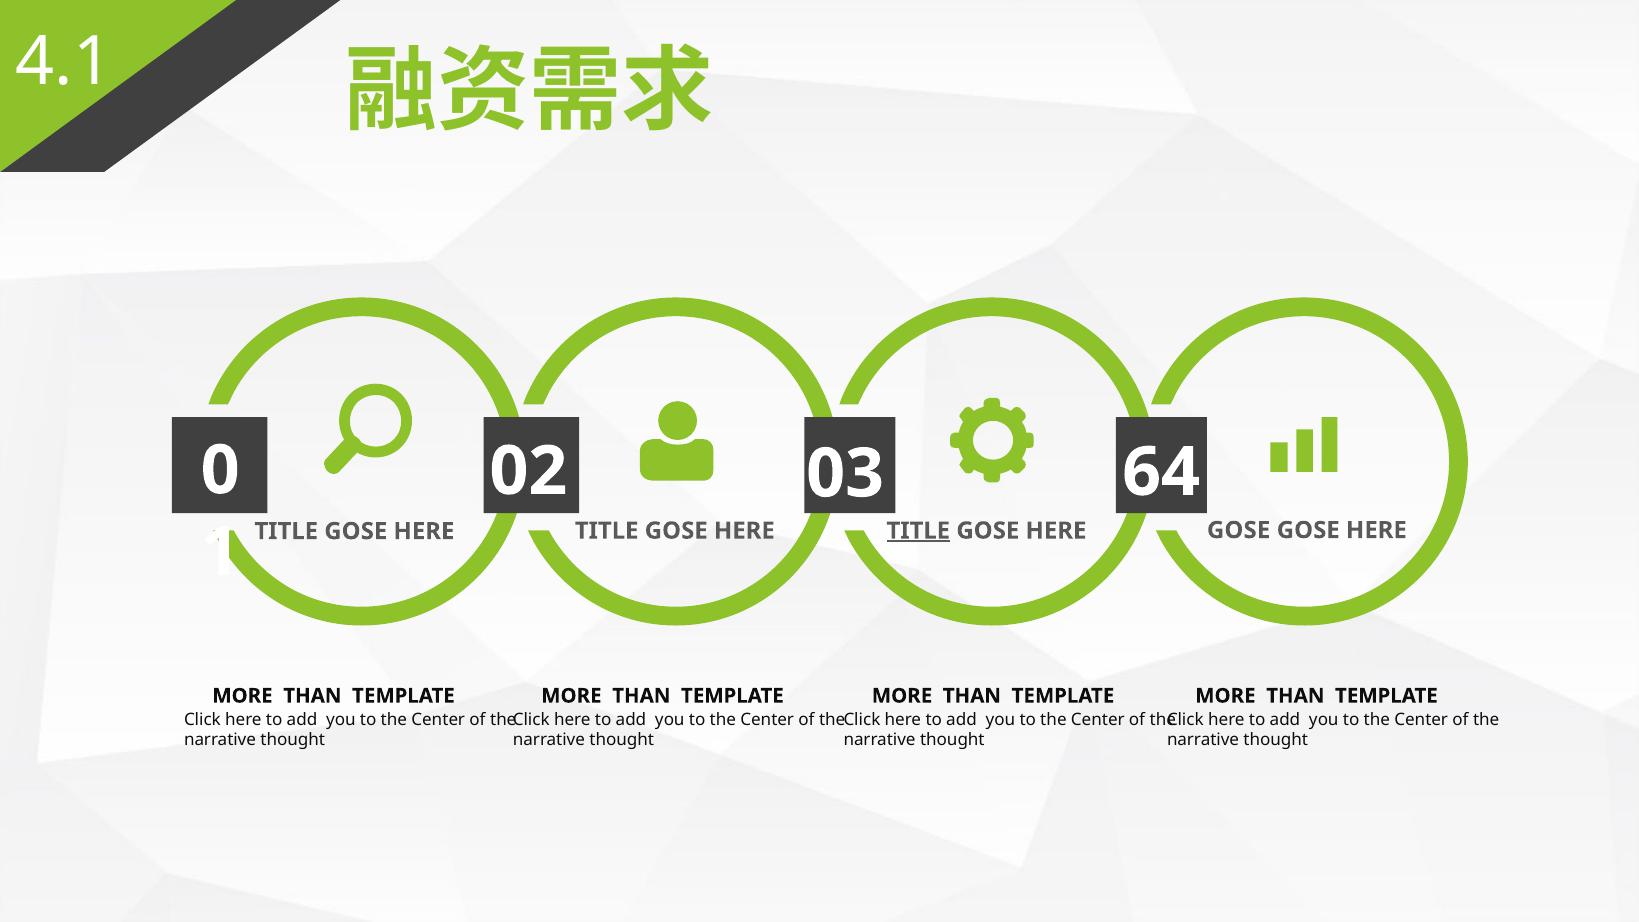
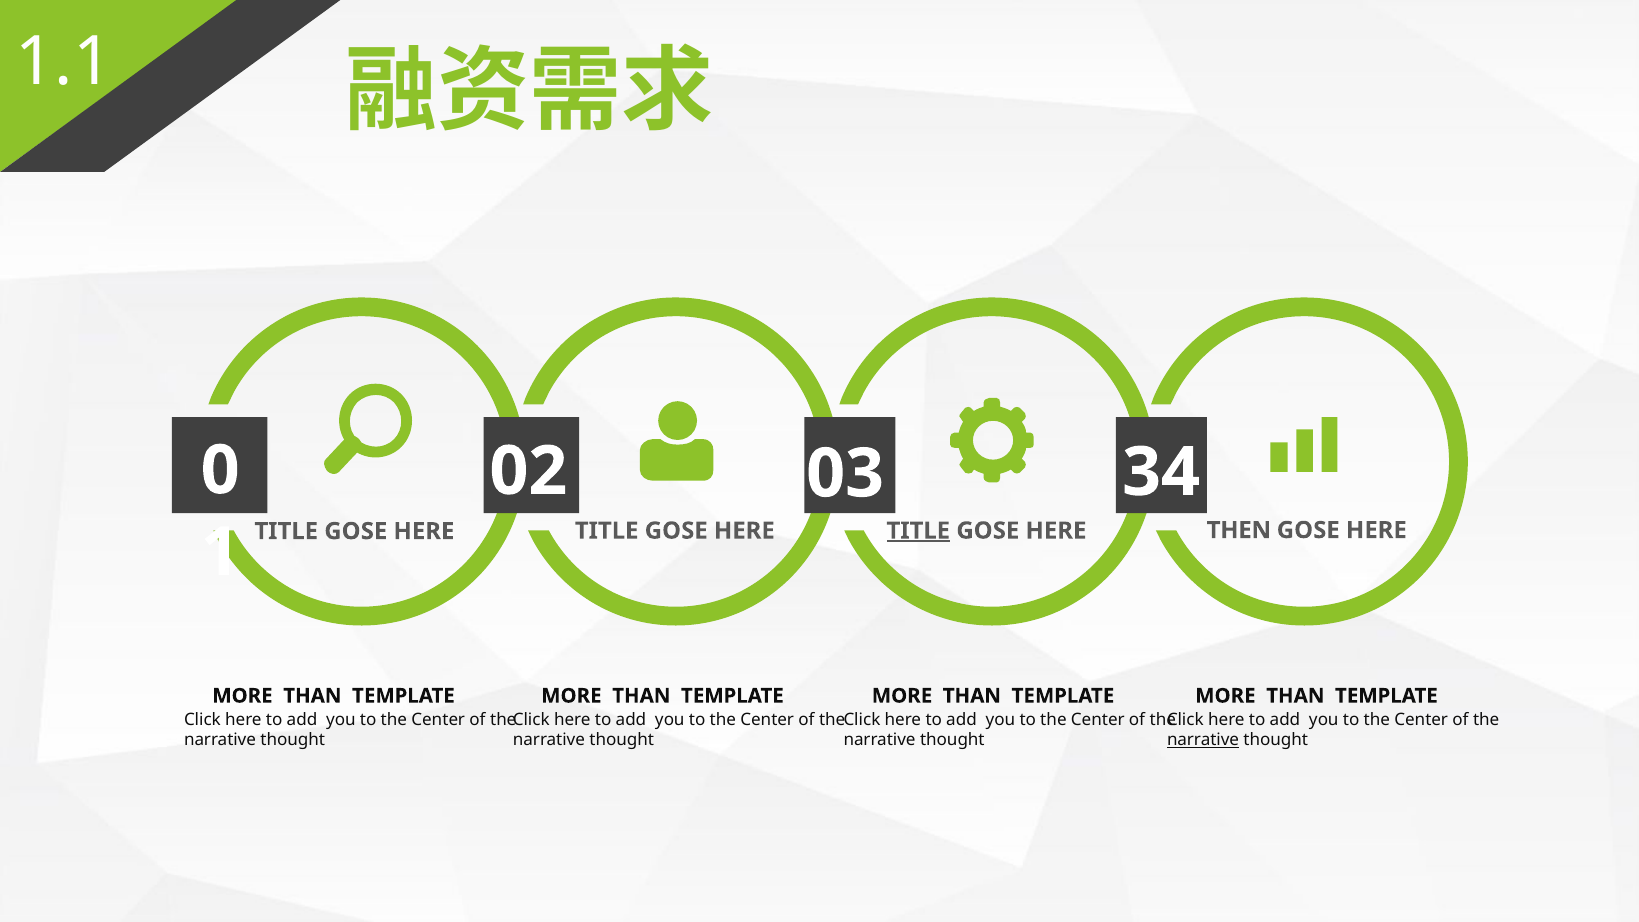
4.1: 4.1 -> 1.1 (64, 62)
64: 64 -> 34 (1161, 472)
HERE GOSE: GOSE -> THEN (1239, 530)
narrative underline: none -> present (1203, 740)
